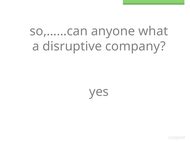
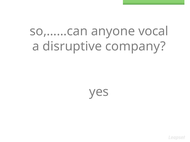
what: what -> vocal (153, 31)
